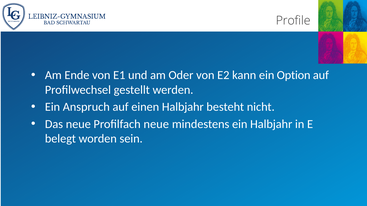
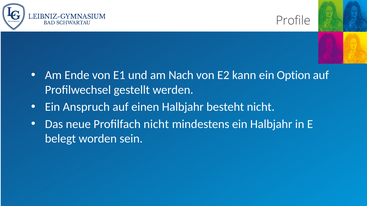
Oder: Oder -> Nach (181, 75)
Profilfach neue: neue -> nicht (156, 124)
